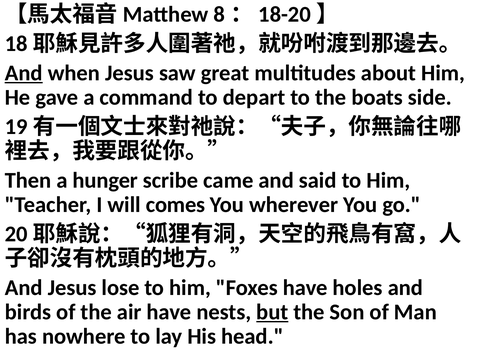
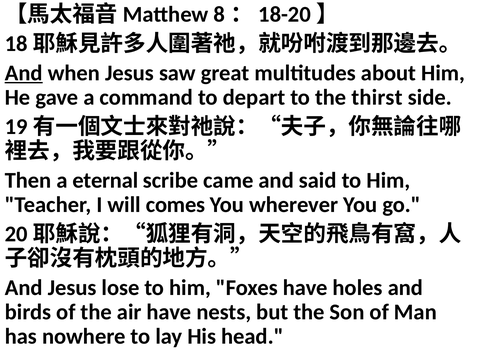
boats: boats -> thirst (377, 98)
hunger: hunger -> eternal (105, 181)
but underline: present -> none (272, 312)
